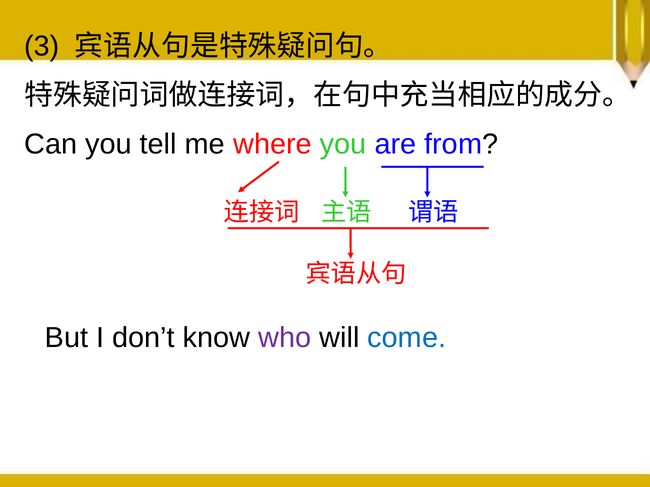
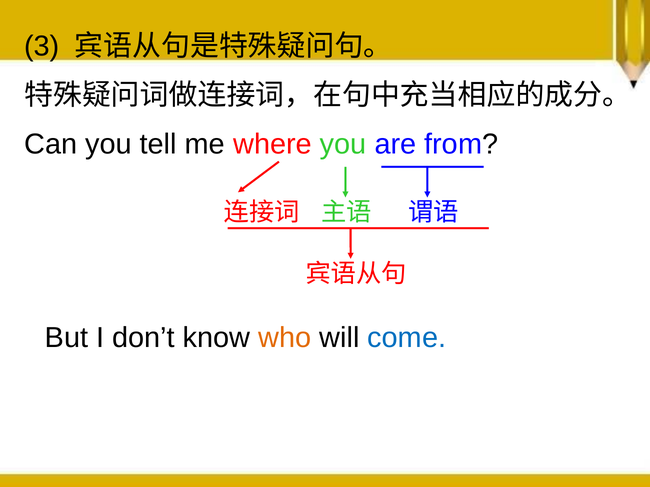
who colour: purple -> orange (285, 338)
